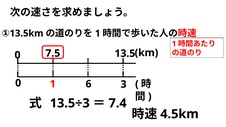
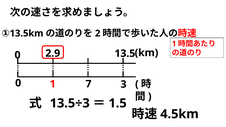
1: 1 -> 2 (98, 33)
7.5: 7.5 -> 2.9 (53, 53)
6: 6 -> 7 (88, 84)
7.4: 7.4 -> 1.5 (118, 103)
